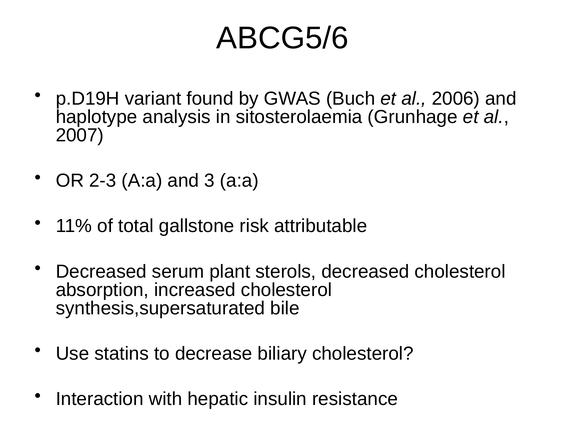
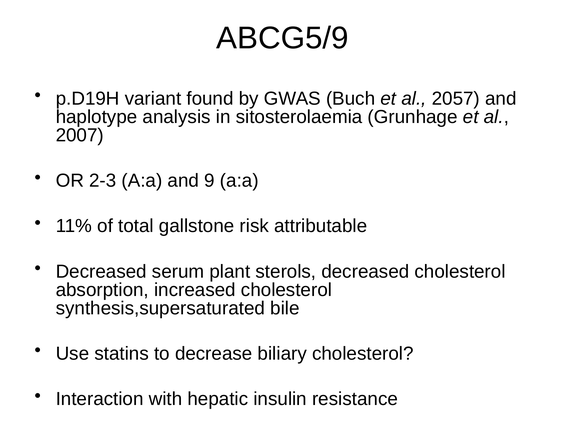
ABCG5/6: ABCG5/6 -> ABCG5/9 (283, 38)
2006: 2006 -> 2057 (456, 99)
3: 3 -> 9 (209, 181)
